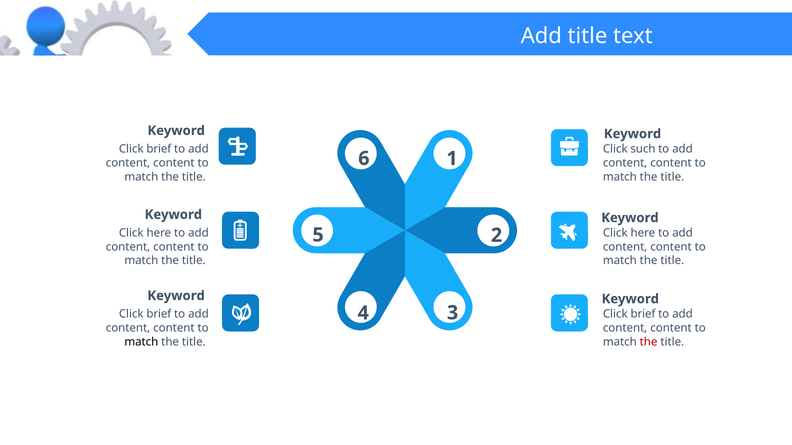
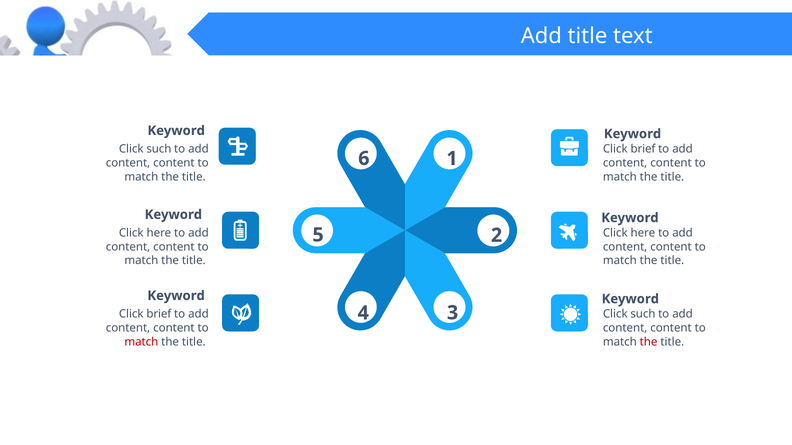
brief: brief -> such (159, 149)
such: such -> brief (643, 149)
brief: brief -> such (643, 314)
match colour: black -> red (141, 342)
